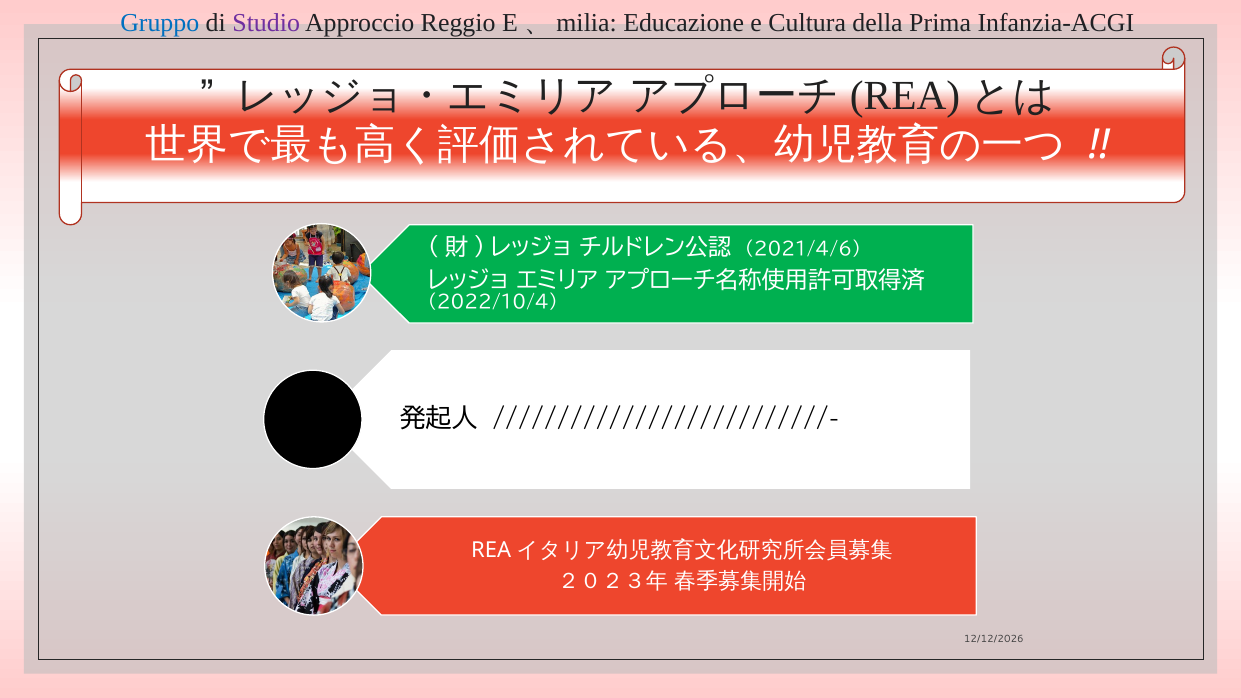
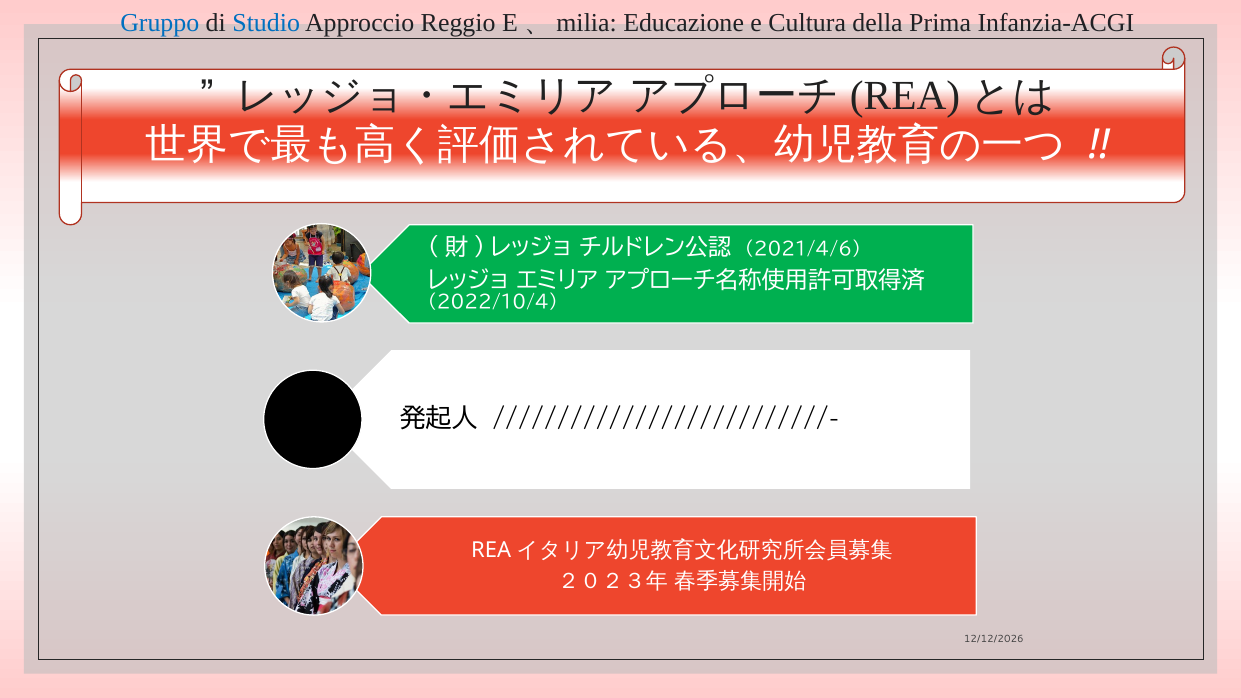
Studio colour: purple -> blue (266, 23)
